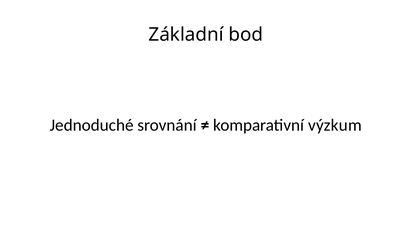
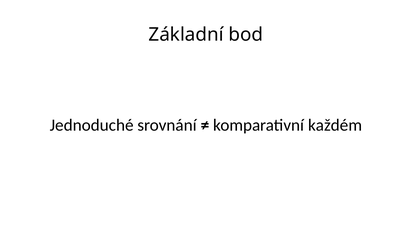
výzkum: výzkum -> každém (335, 126)
